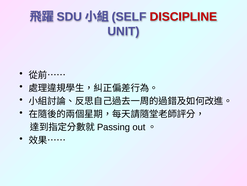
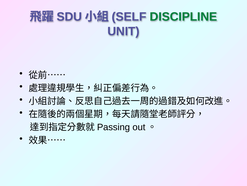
DISCIPLINE colour: red -> green (183, 17)
